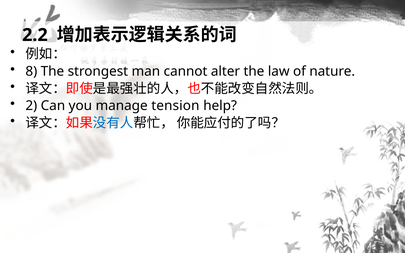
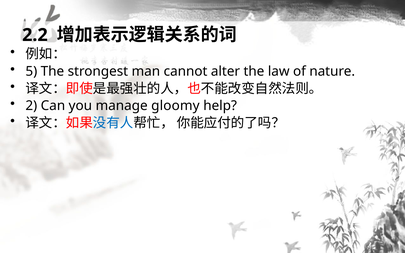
8: 8 -> 5 (31, 71)
tension: tension -> gloomy (175, 106)
